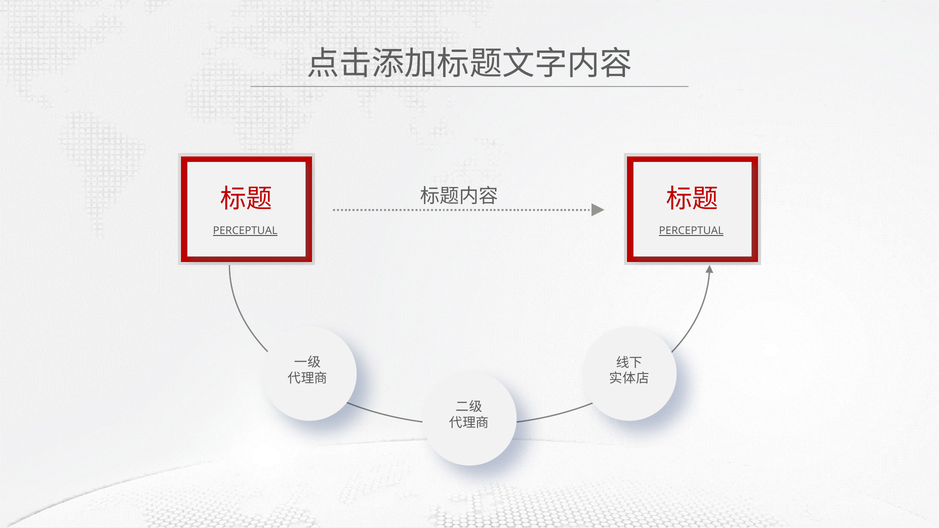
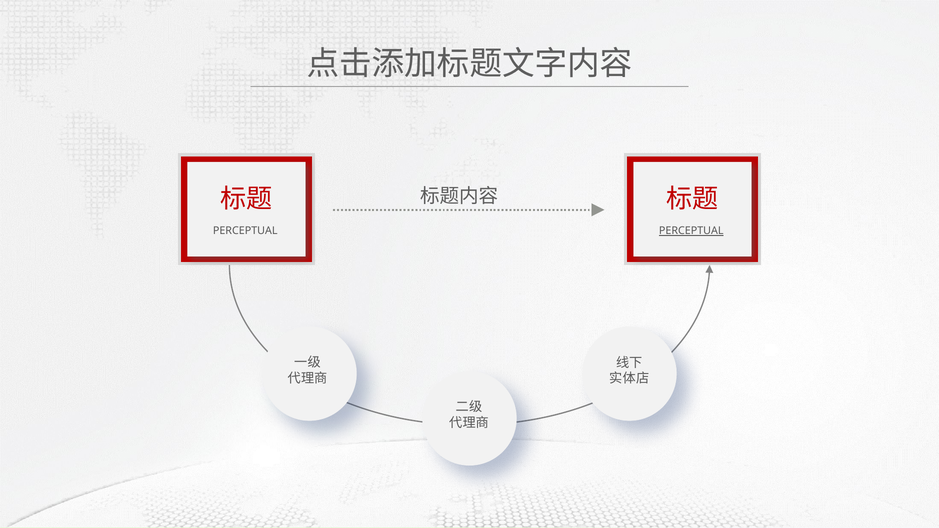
PERCEPTUAL underline: present -> none (245, 231)
